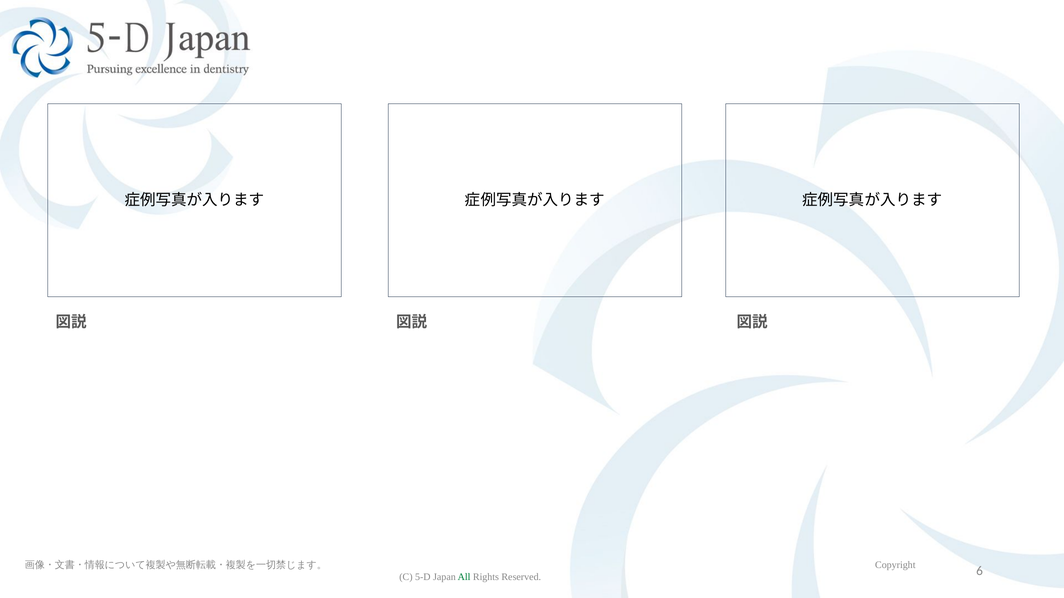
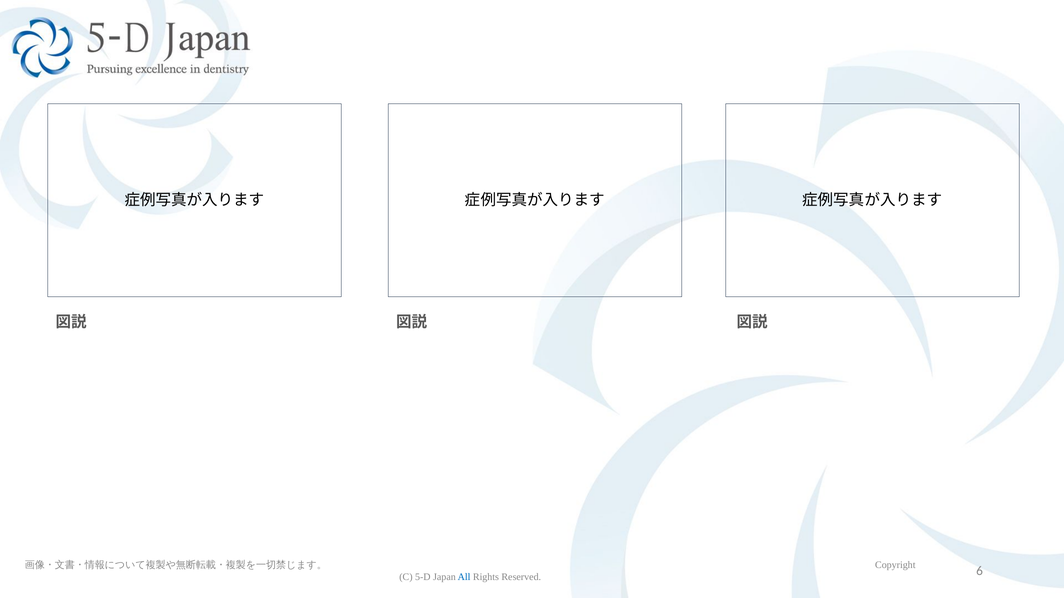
All colour: green -> blue (464, 577)
